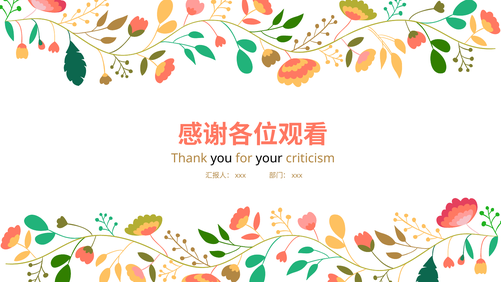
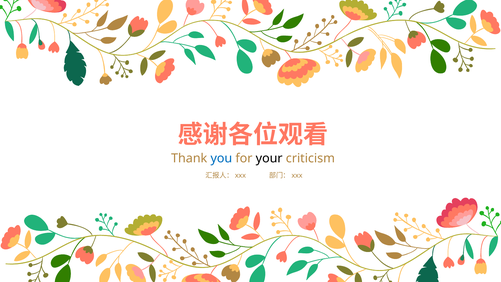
you colour: black -> blue (221, 158)
